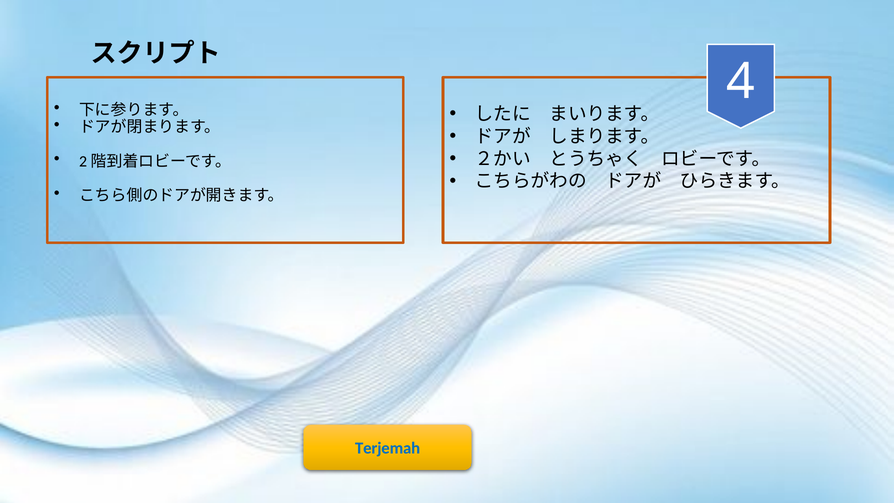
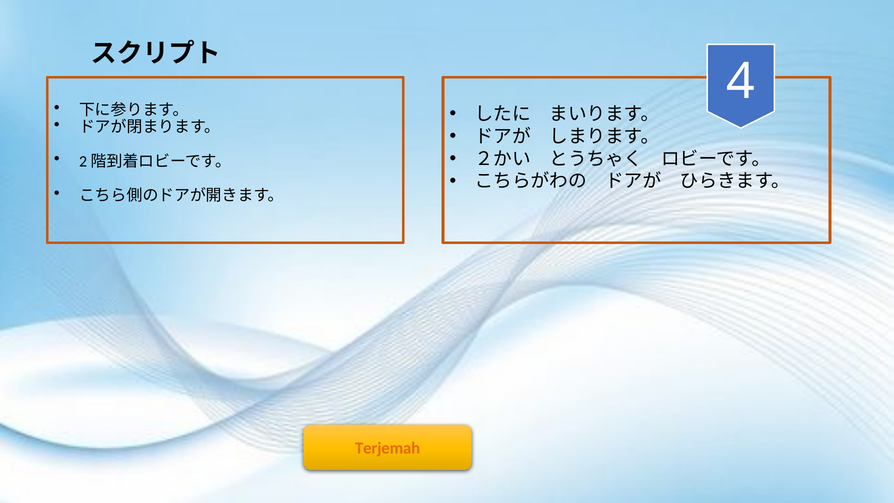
Terjemah colour: blue -> orange (388, 448)
